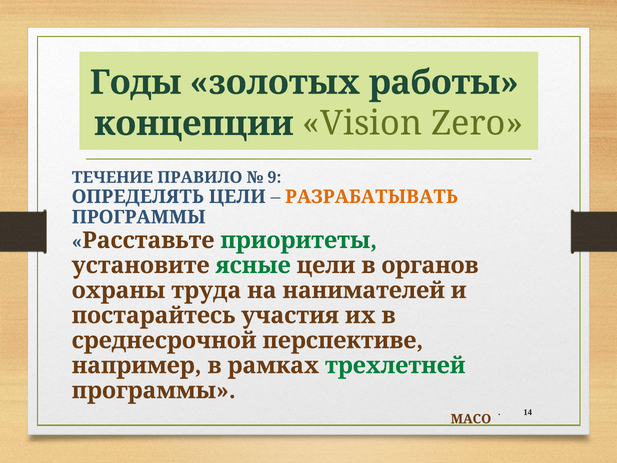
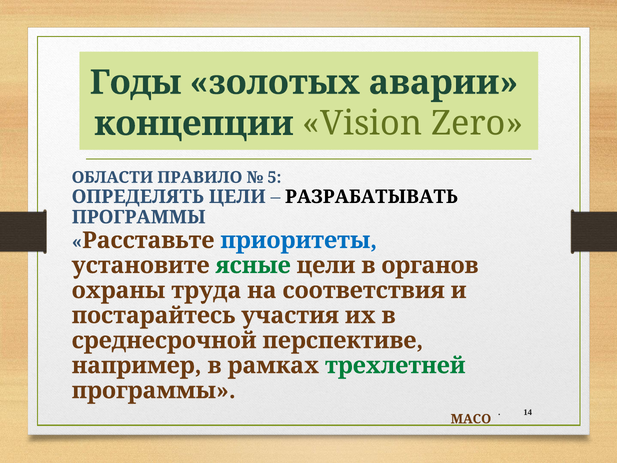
работы: работы -> аварии (444, 83)
ТЕЧЕНИЕ: ТЕЧЕНИЕ -> ОБЛАСТИ (112, 177)
9: 9 -> 5 (274, 177)
РАЗРАБАТЫВАТЬ colour: orange -> black (371, 197)
приоритеты colour: green -> blue (299, 240)
нанимателей: нанимателей -> соответствия (364, 290)
